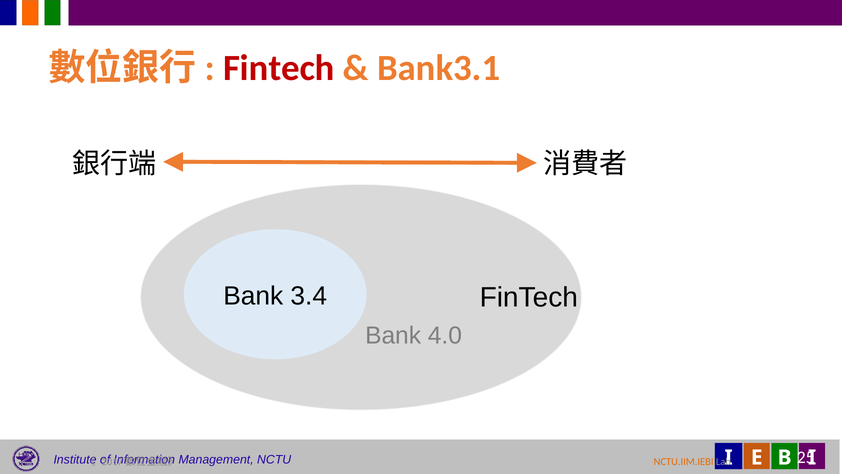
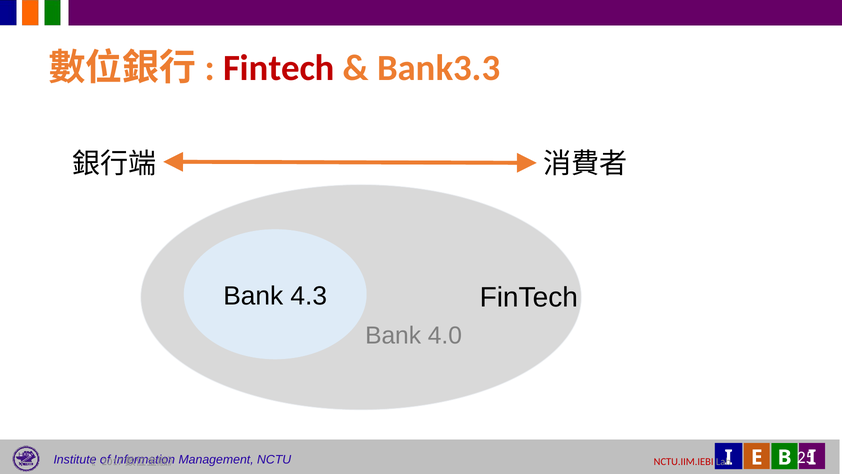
Bank3.1: Bank3.1 -> Bank3.3 (439, 68)
3.4: 3.4 -> 4.3 (309, 296)
NCTU.IIM.IEBI colour: orange -> red (684, 461)
